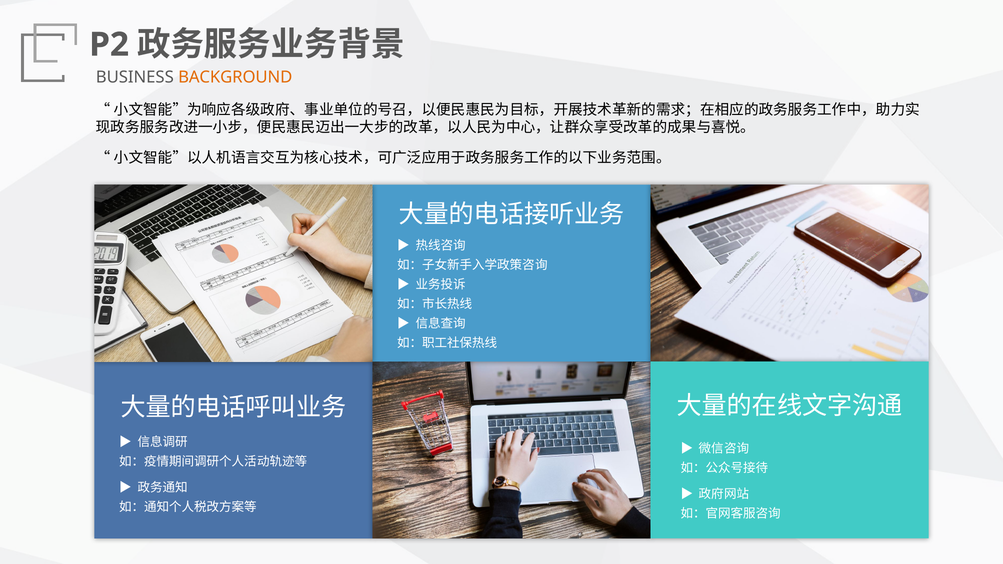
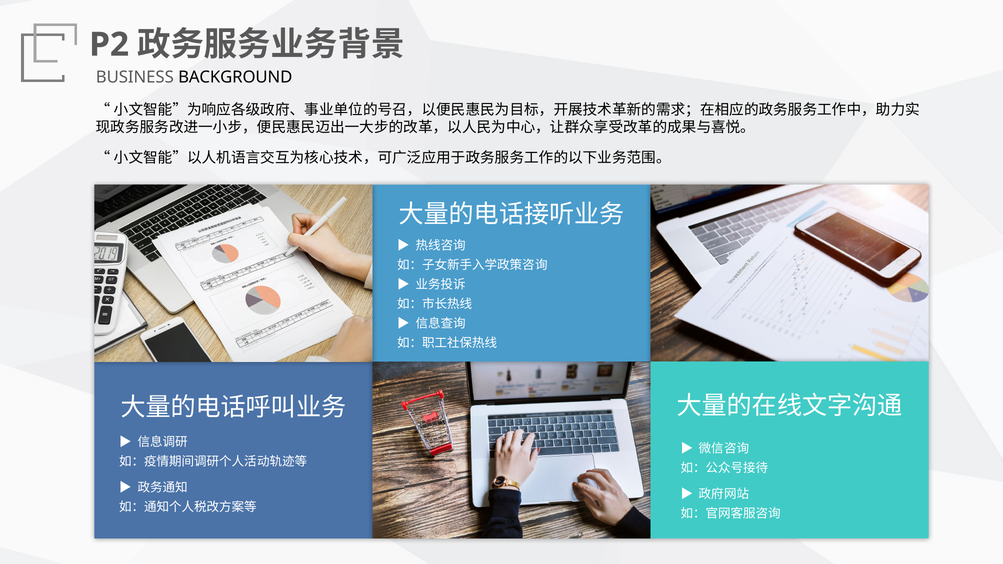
BACKGROUND colour: orange -> black (235, 77)
